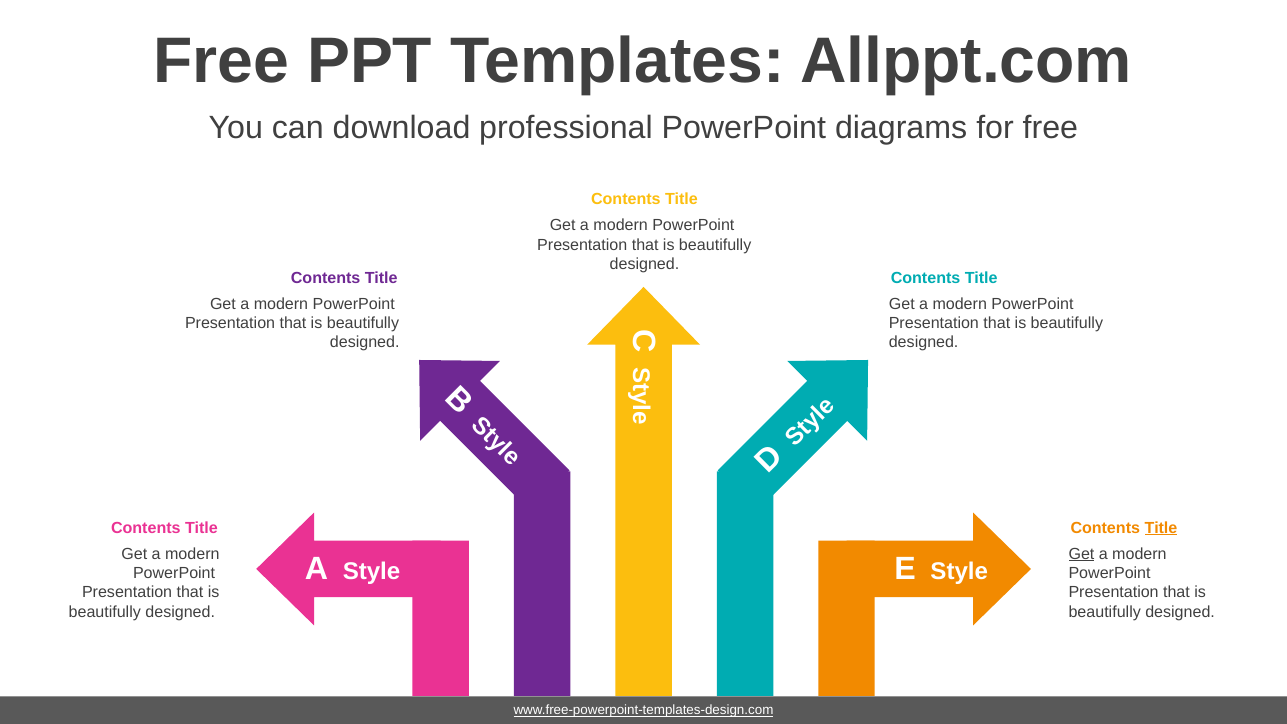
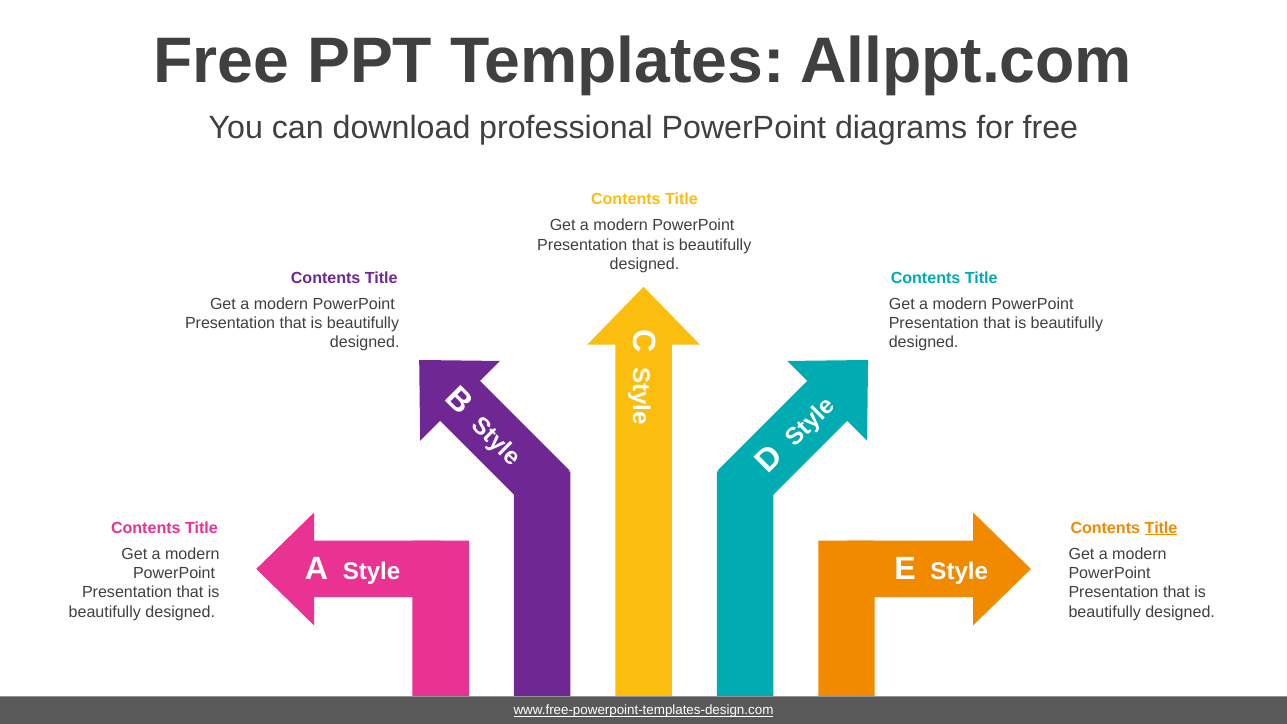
Get underline: present -> none (1082, 554)
